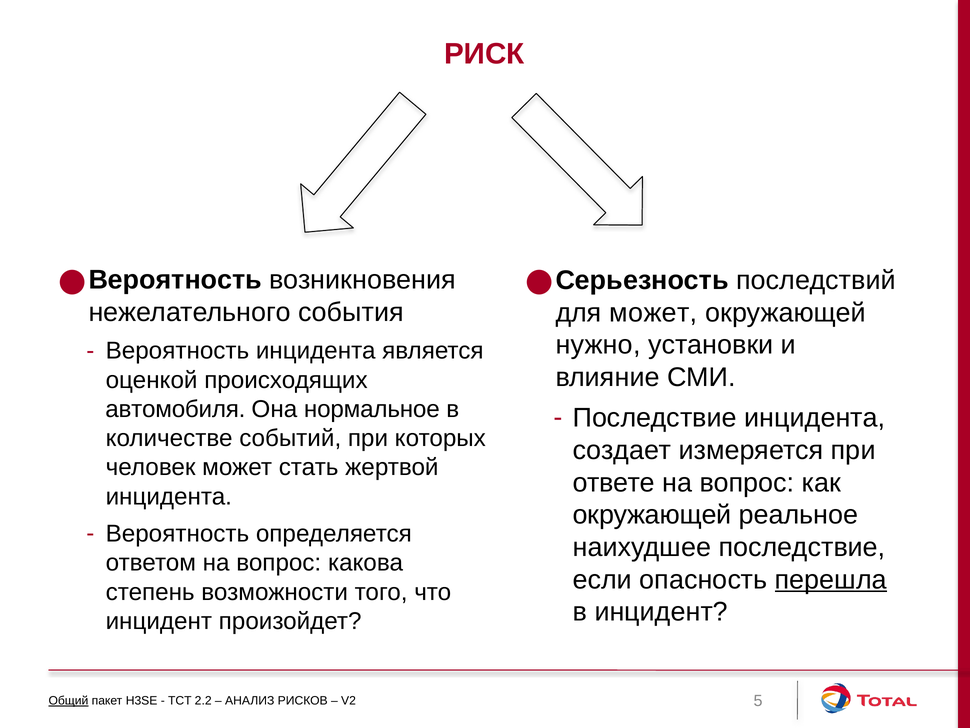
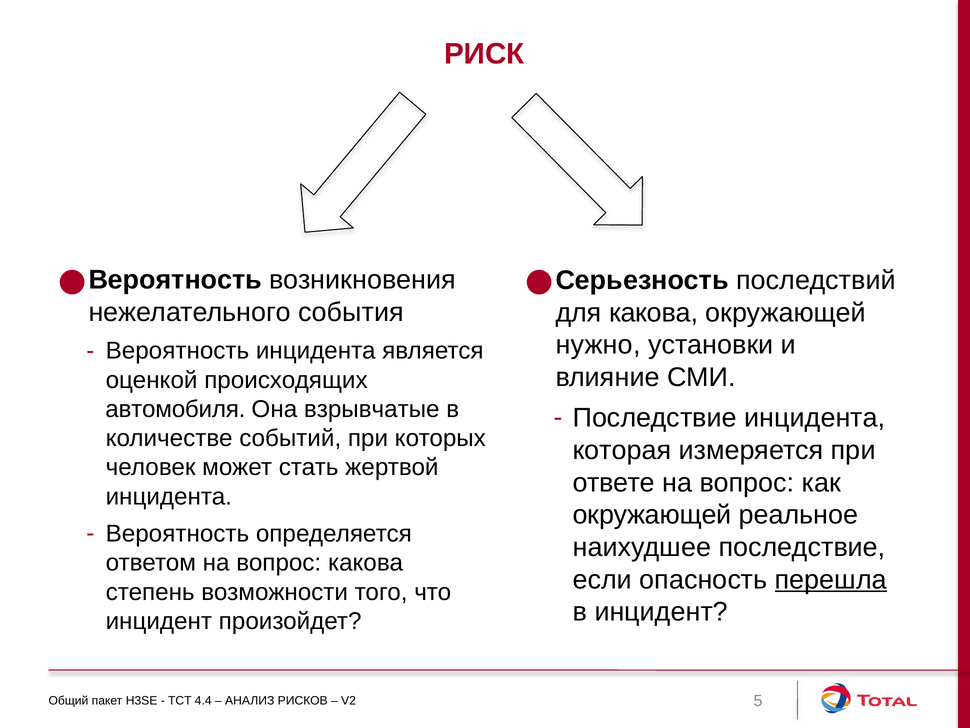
для может: может -> какова (654, 312)
нормальное: нормальное -> взрывчатые (372, 409)
создает: создает -> которая (622, 450)
Общий underline: present -> none (68, 700)
2.2: 2.2 -> 4.4 (203, 700)
